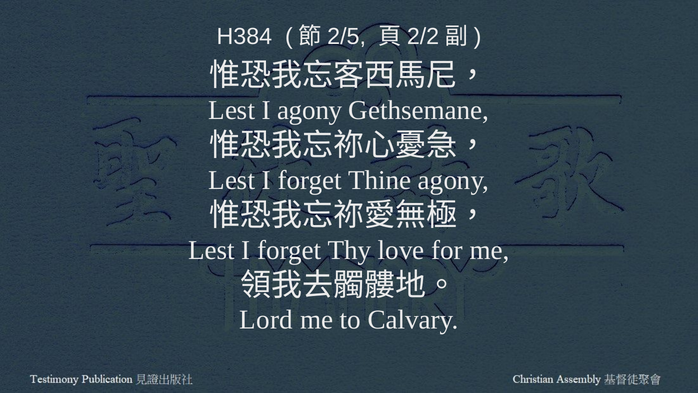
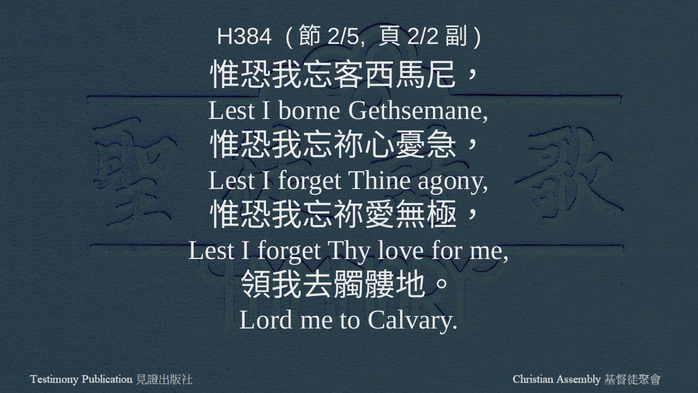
I agony: agony -> borne (310, 110)
